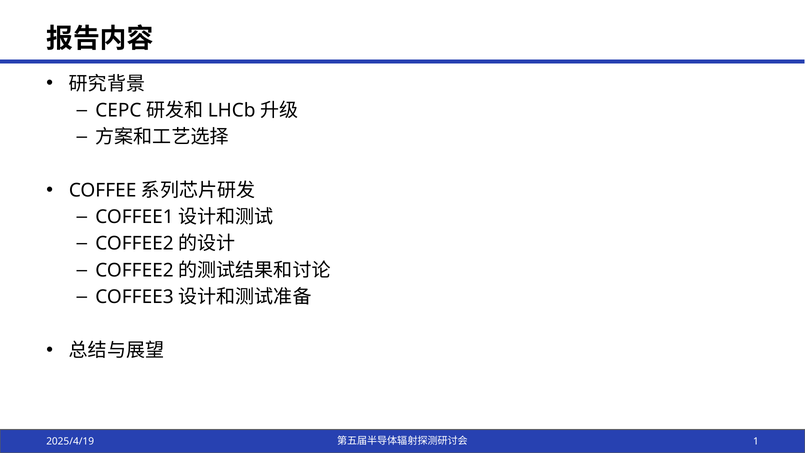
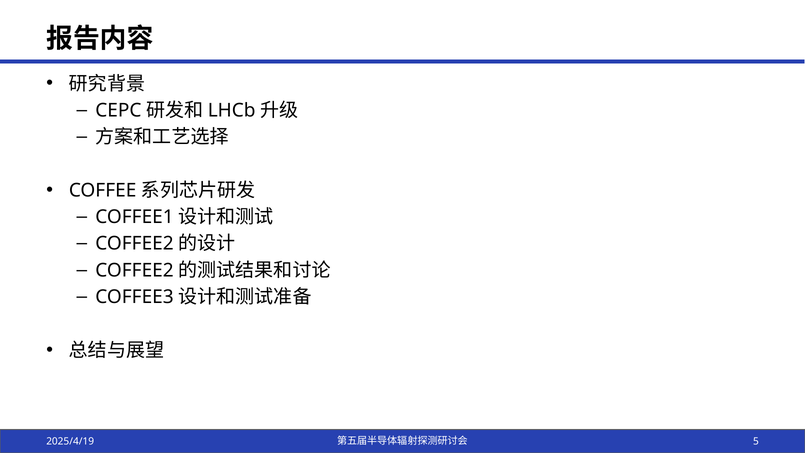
1: 1 -> 5 (756, 441)
